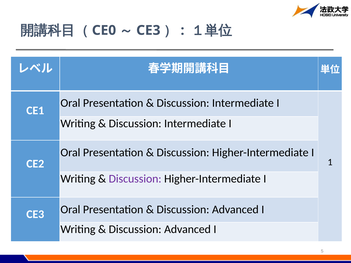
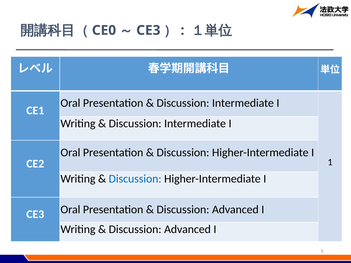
Discussion colour: purple -> blue (135, 179)
